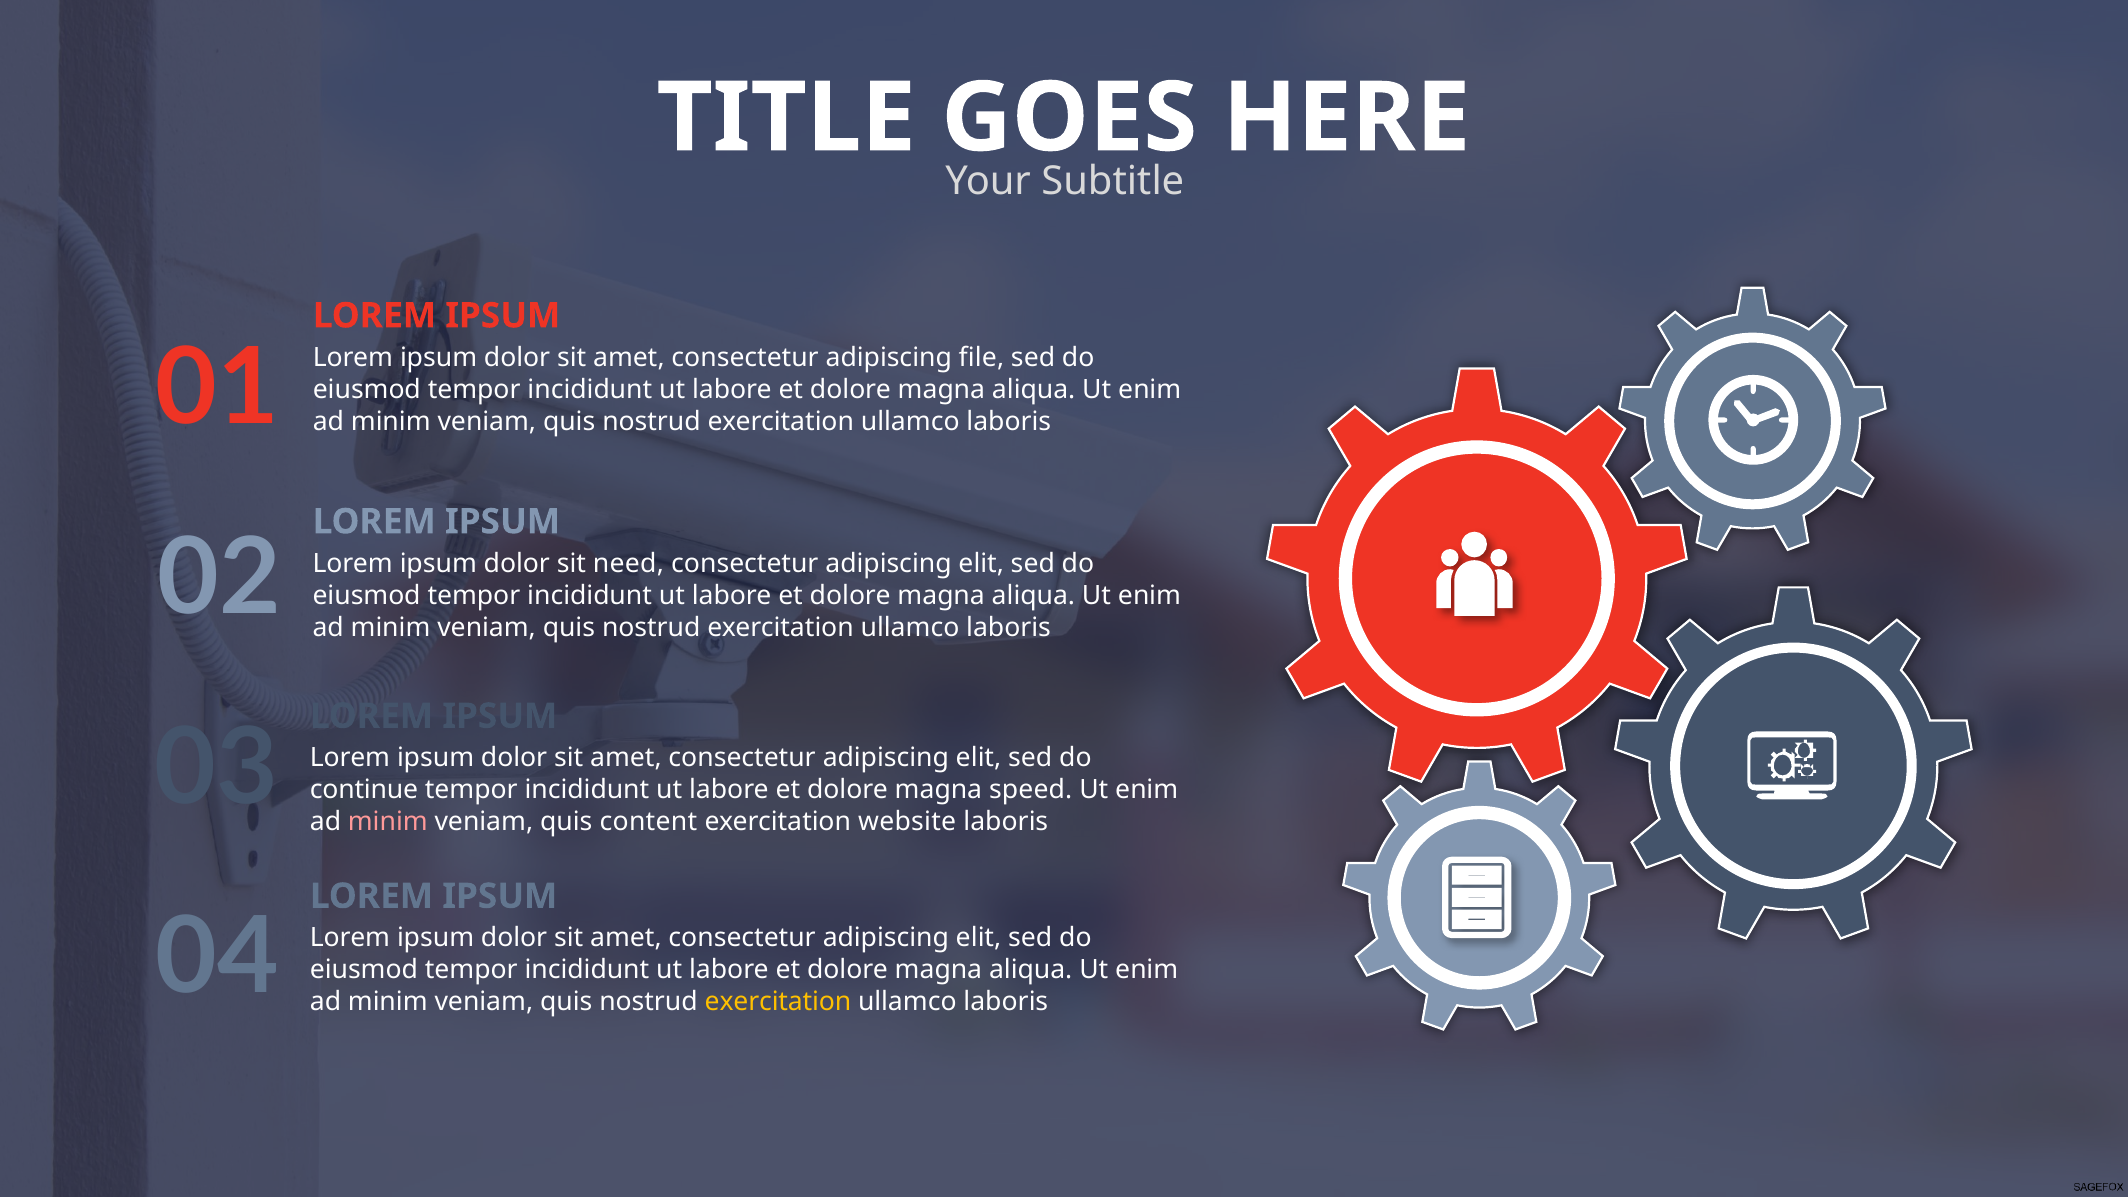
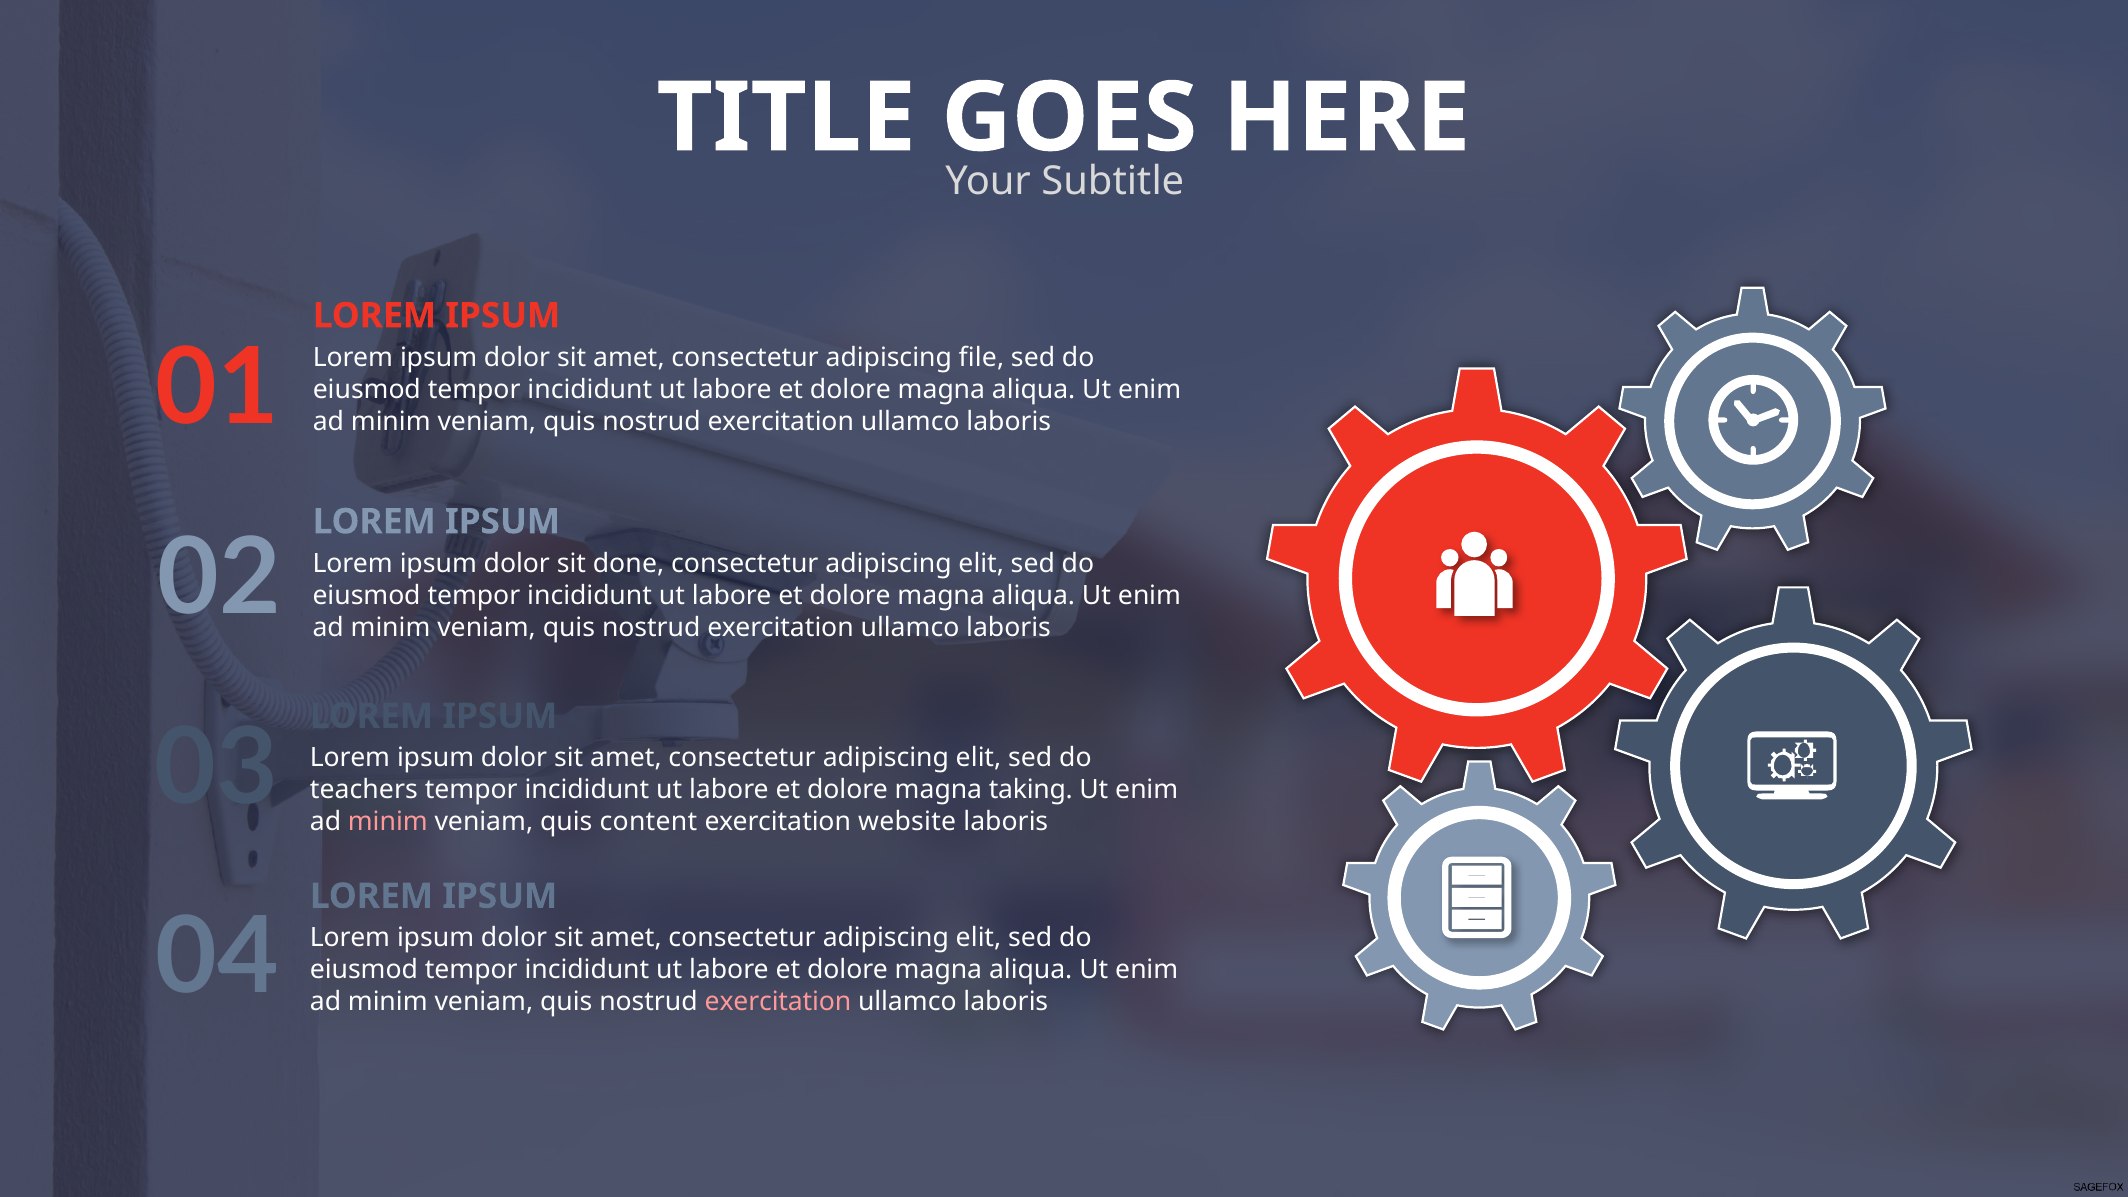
need: need -> done (629, 564)
continue: continue -> teachers (364, 790)
speed: speed -> taking (1031, 790)
exercitation colour: yellow -> pink (778, 1002)
